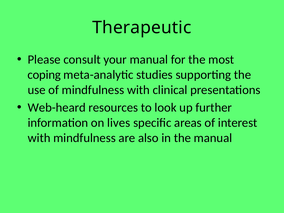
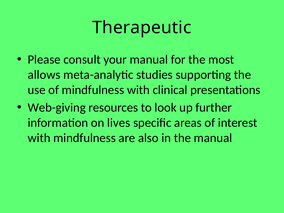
coping: coping -> allows (44, 75)
Web-heard: Web-heard -> Web-giving (57, 108)
